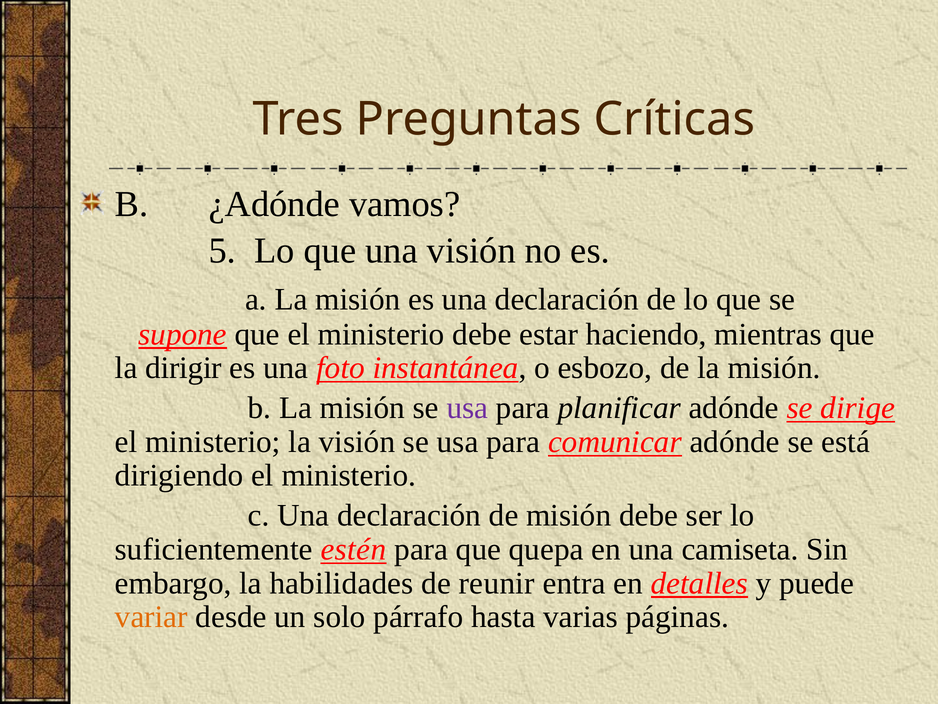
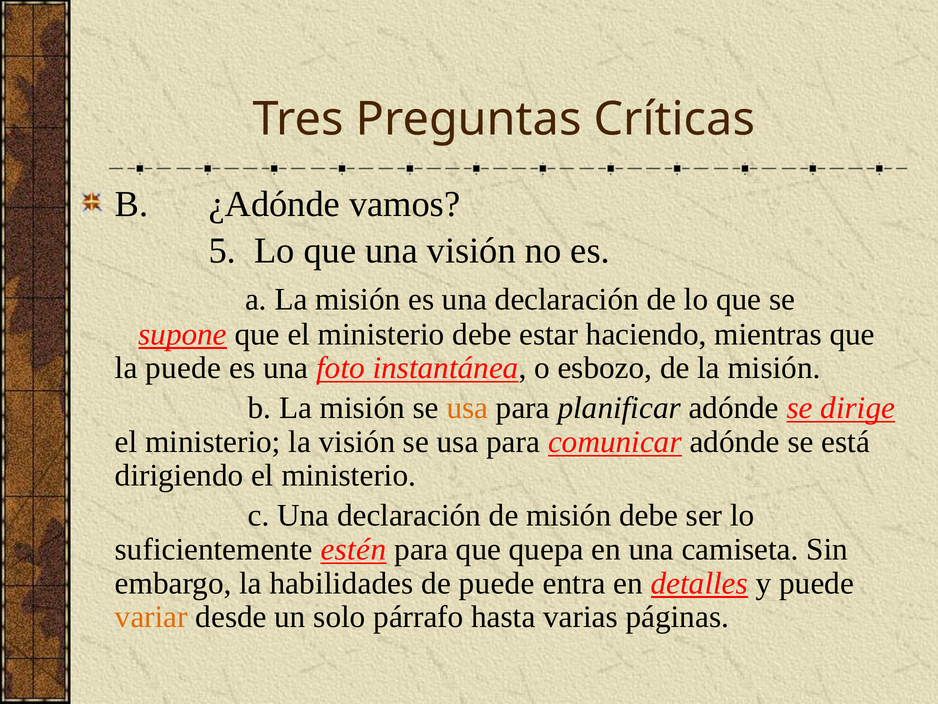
la dirigir: dirigir -> puede (183, 368)
usa colour: purple -> orange (467, 408)
de reunir: reunir -> puede (497, 583)
